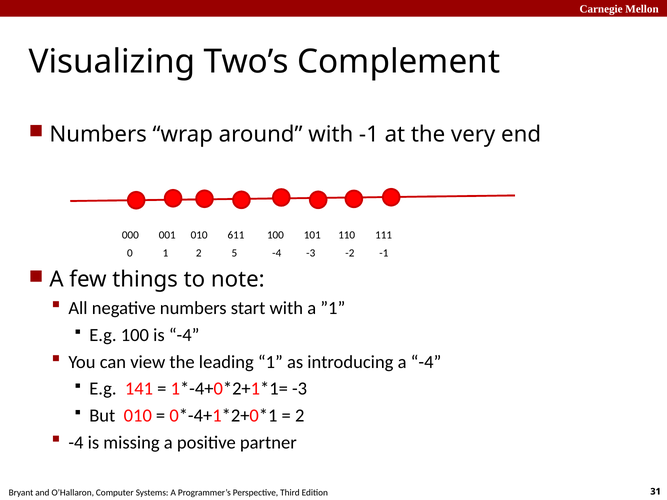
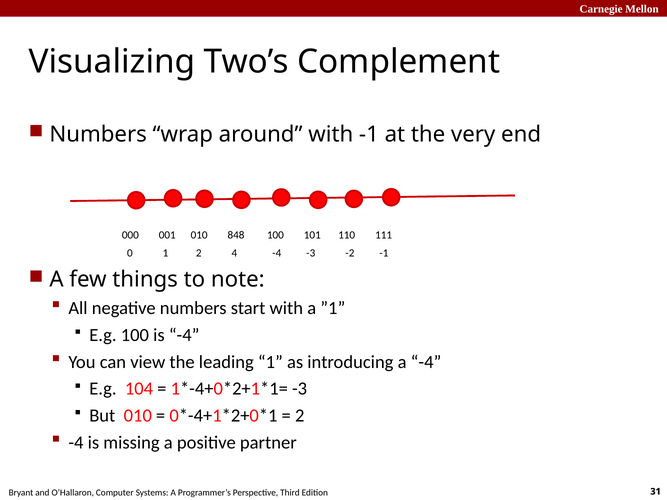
611: 611 -> 848 (236, 235)
5: 5 -> 4 (234, 253)
141: 141 -> 104 (139, 389)
